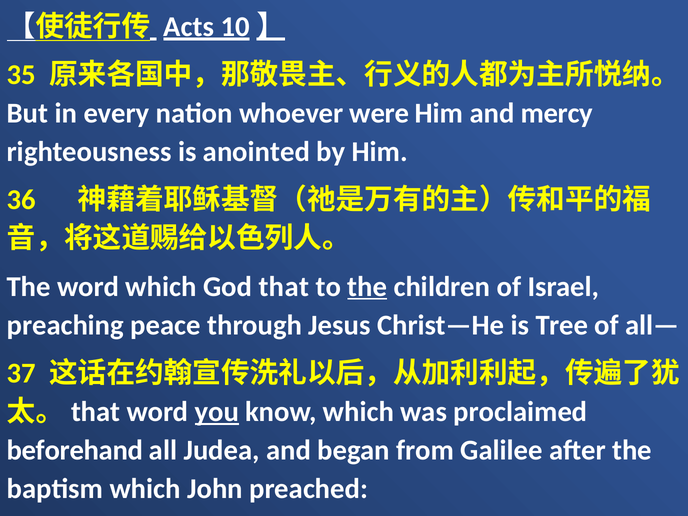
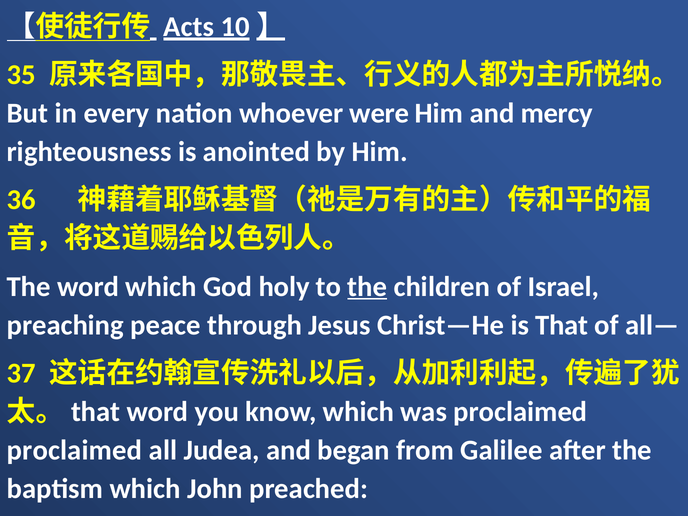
that: that -> holy (284, 287)
Tree: Tree -> That (562, 325)
you underline: present -> none (217, 412)
beforehand: beforehand -> proclaimed (75, 450)
